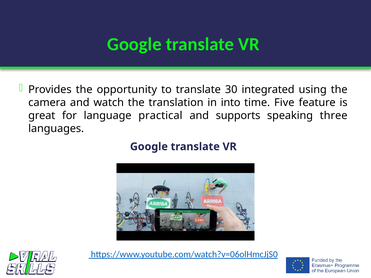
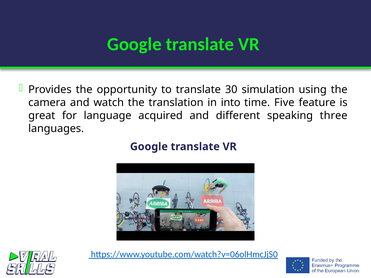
integrated: integrated -> simulation (268, 90)
practical: practical -> acquired (161, 116)
supports: supports -> different (238, 116)
